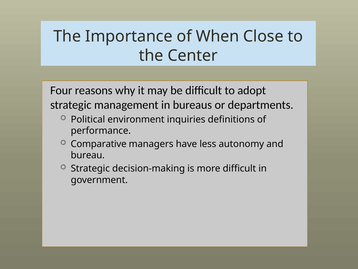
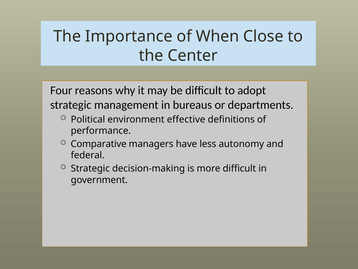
inquiries: inquiries -> effective (186, 119)
bureau: bureau -> federal (88, 155)
